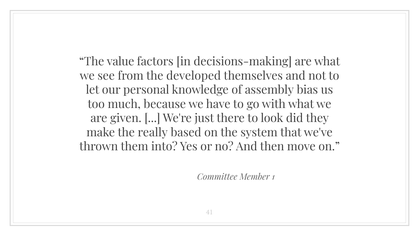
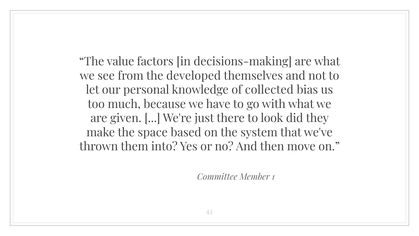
assembly: assembly -> collected (269, 90)
really: really -> space (153, 132)
